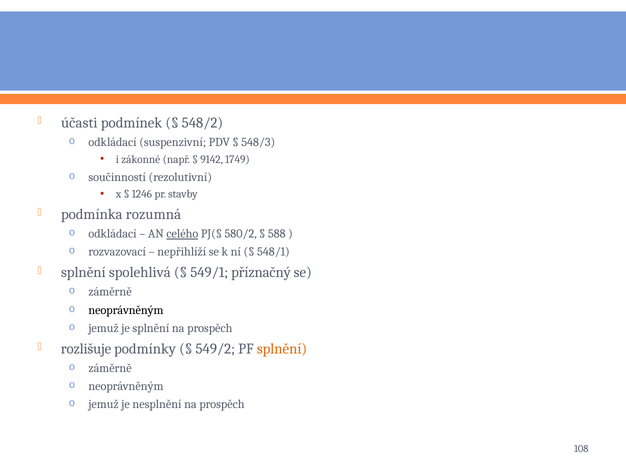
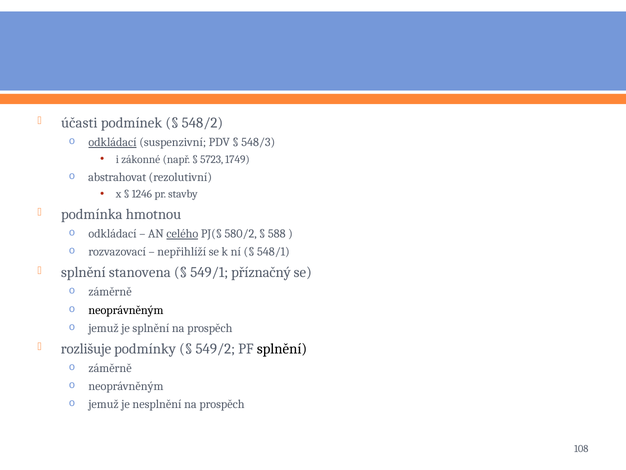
odkládací underline: none -> present (113, 142)
9142: 9142 -> 5723 (212, 159)
součinností: součinností -> abstrahovat (117, 177)
rozumná: rozumná -> hmotnou (154, 214)
spolehlivá: spolehlivá -> stanovena (140, 272)
splnění colour: orange -> black (282, 348)
